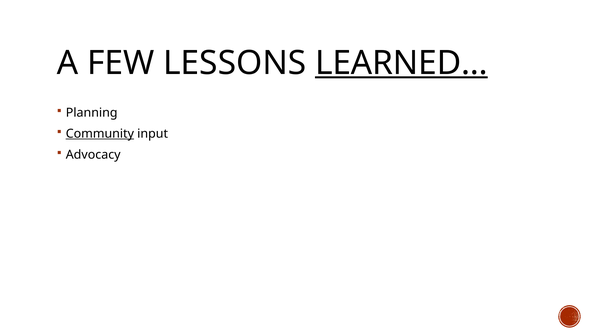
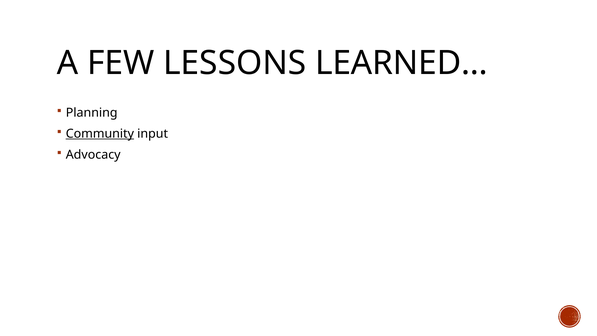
LEARNED… underline: present -> none (401, 63)
